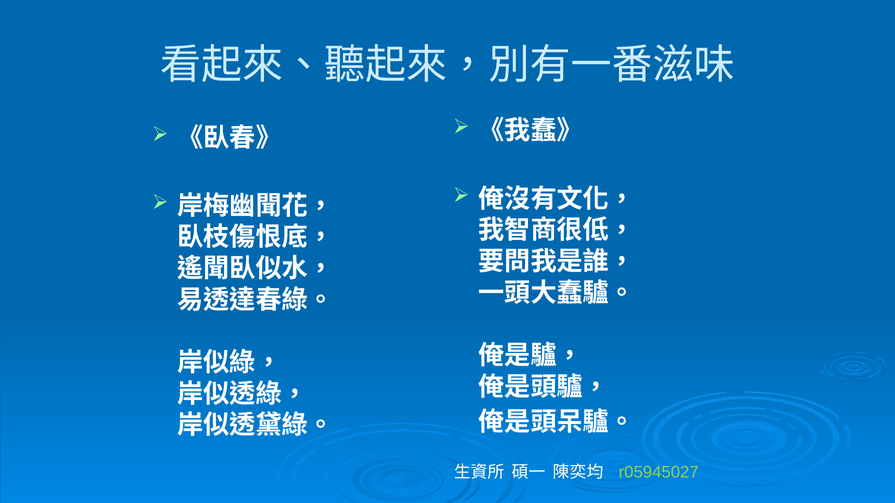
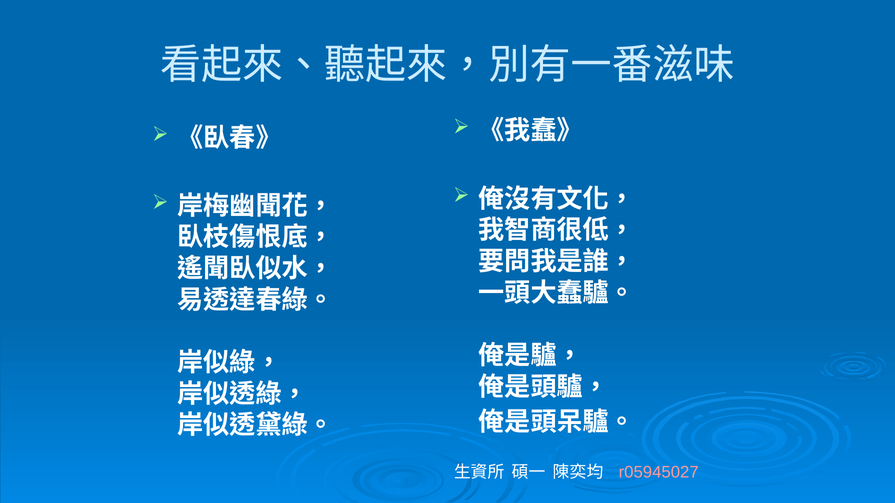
r05945027 colour: light green -> pink (659, 472)
